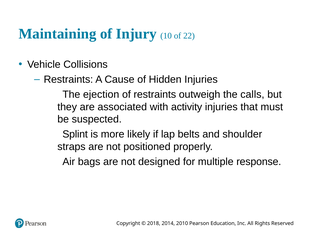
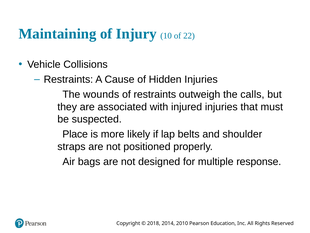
ejection: ejection -> wounds (101, 94)
activity: activity -> injured (187, 107)
Splint: Splint -> Place (75, 134)
